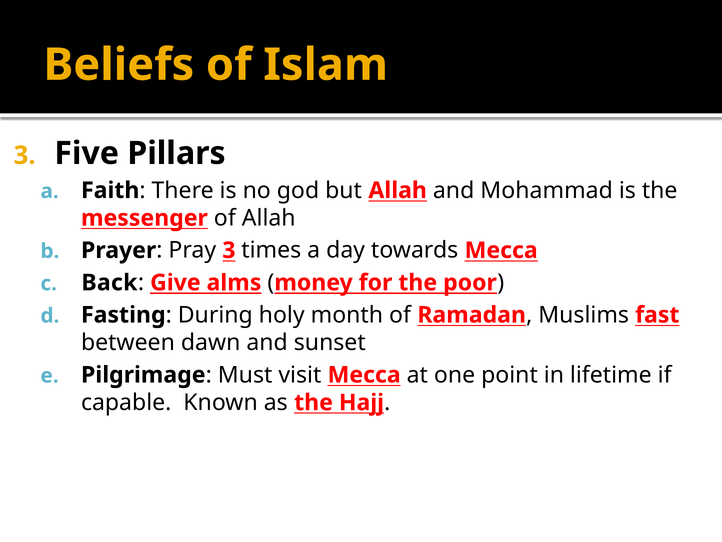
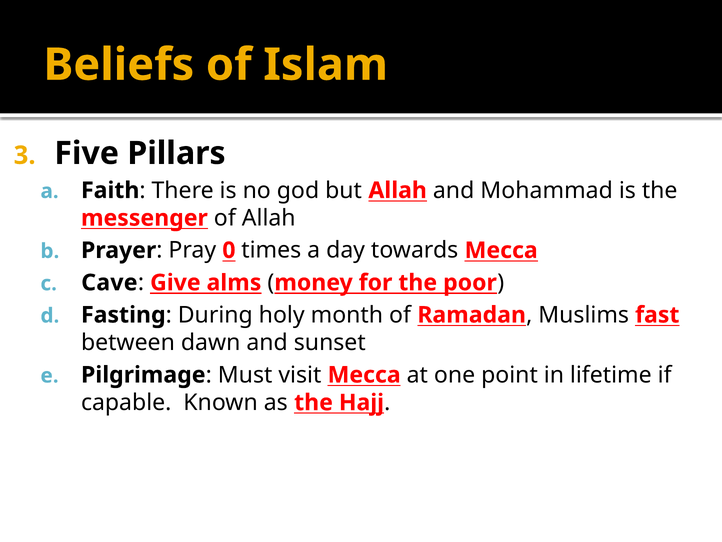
Pray 3: 3 -> 0 (229, 250)
Back: Back -> Cave (109, 282)
